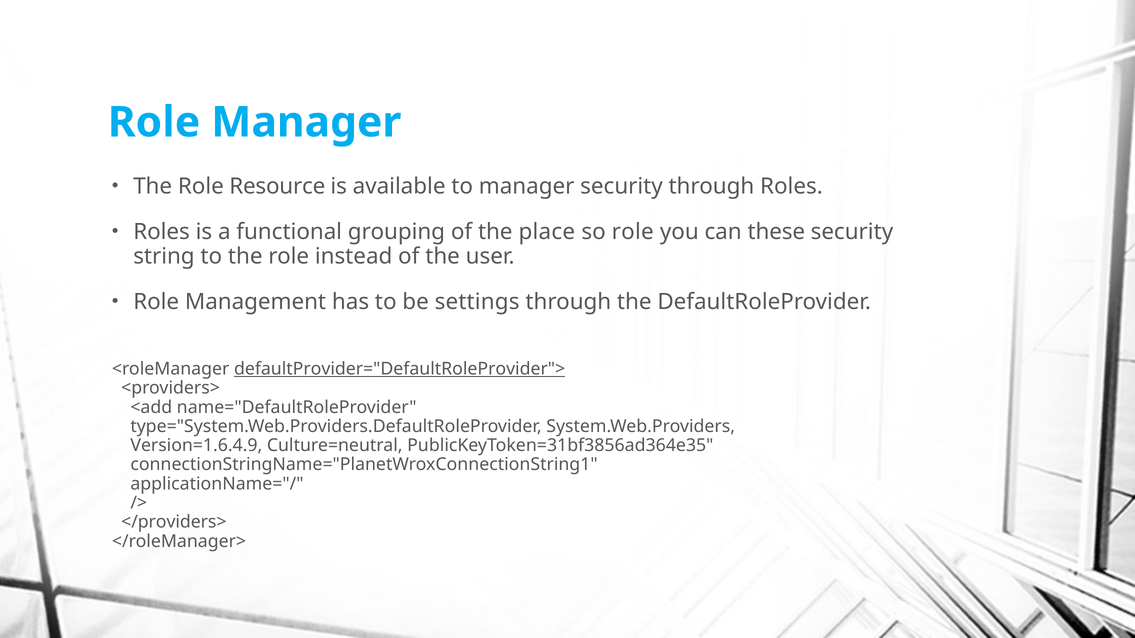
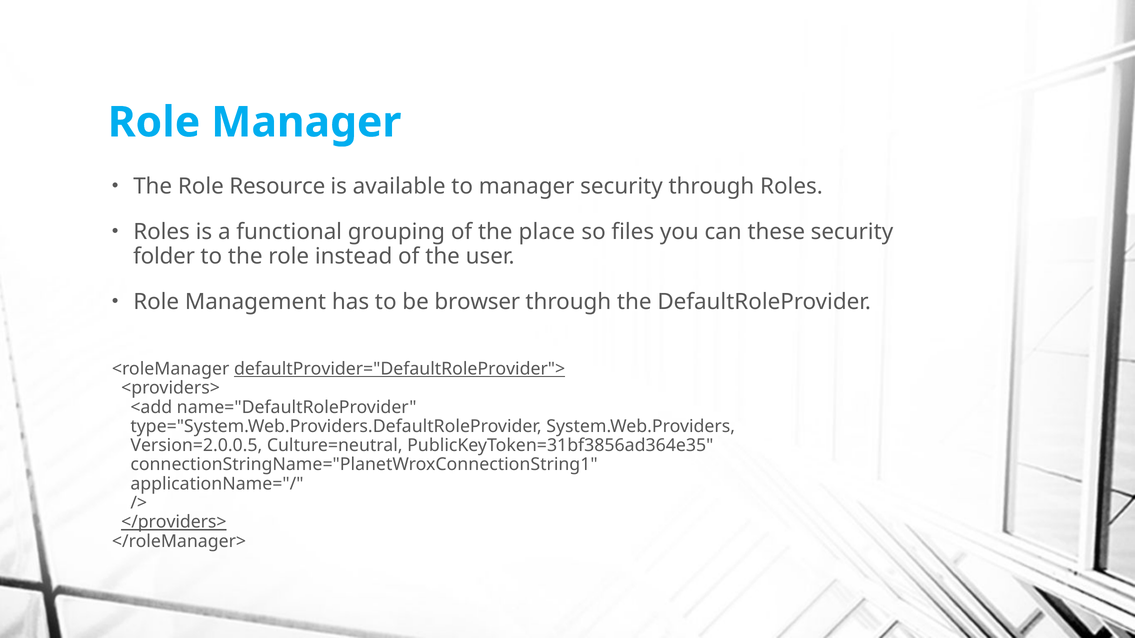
so role: role -> files (633, 232)
string: string -> folder (164, 256)
settings: settings -> browser (477, 302)
Version=1.6.4.9: Version=1.6.4.9 -> Version=2.0.0.5 (196, 446)
</providers> underline: none -> present (174, 523)
